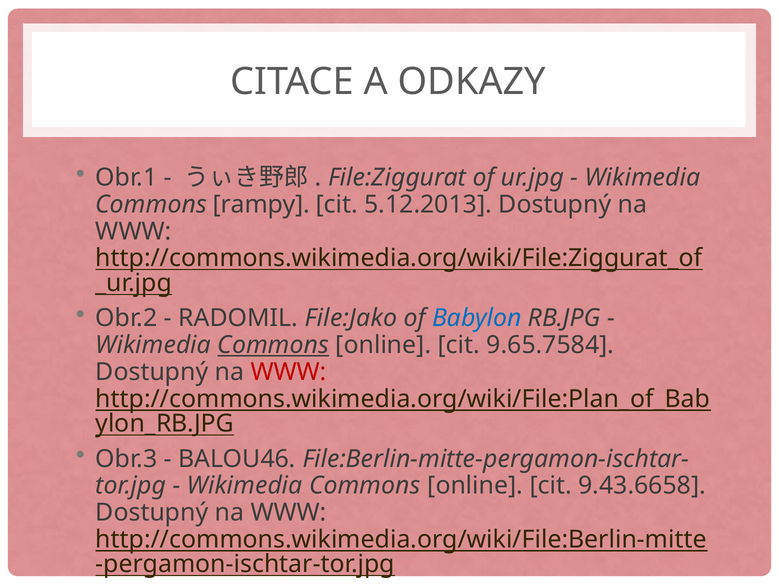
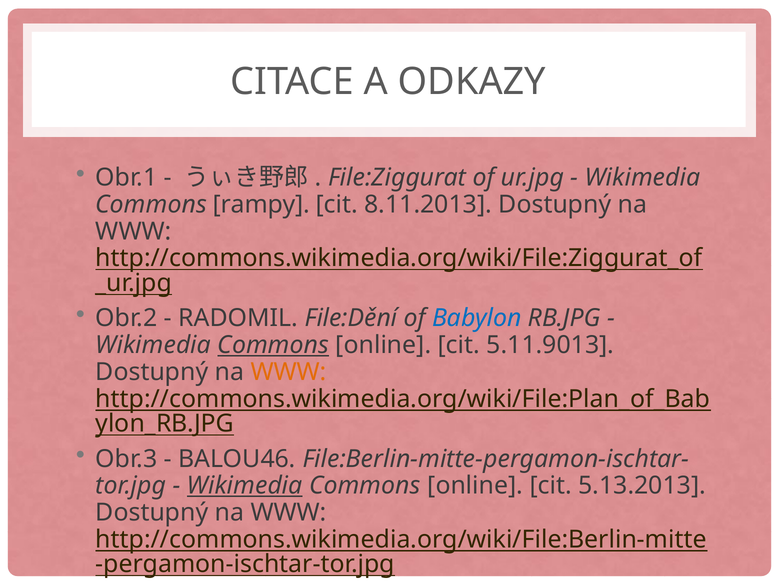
5.12.2013: 5.12.2013 -> 8.11.2013 (428, 205)
File:Jako: File:Jako -> File:Dění (351, 318)
9.65.7584: 9.65.7584 -> 5.11.9013 (550, 345)
WWW colour: red -> orange (289, 372)
Wikimedia underline: none -> present (245, 486)
9.43.6658: 9.43.6658 -> 5.13.2013 (642, 486)
